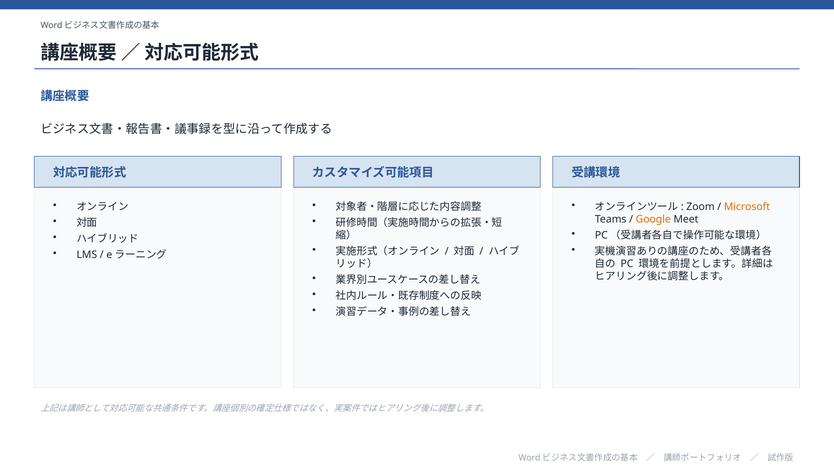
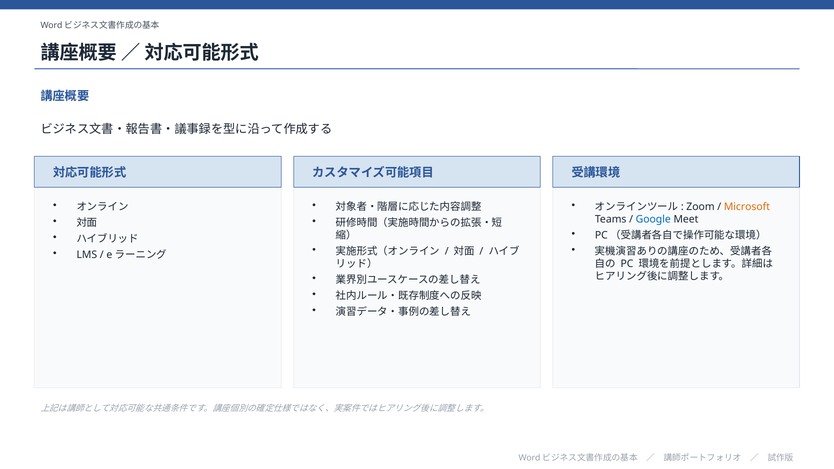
Google colour: orange -> blue (653, 220)
